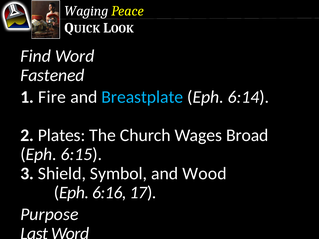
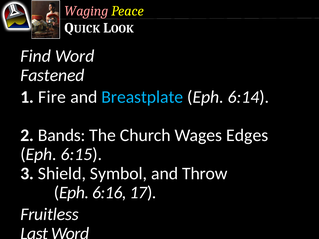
Waging colour: white -> pink (86, 11)
Plates: Plates -> Bands (62, 135)
Broad: Broad -> Edges (247, 135)
Wood: Wood -> Throw (205, 174)
Purpose: Purpose -> Fruitless (50, 215)
